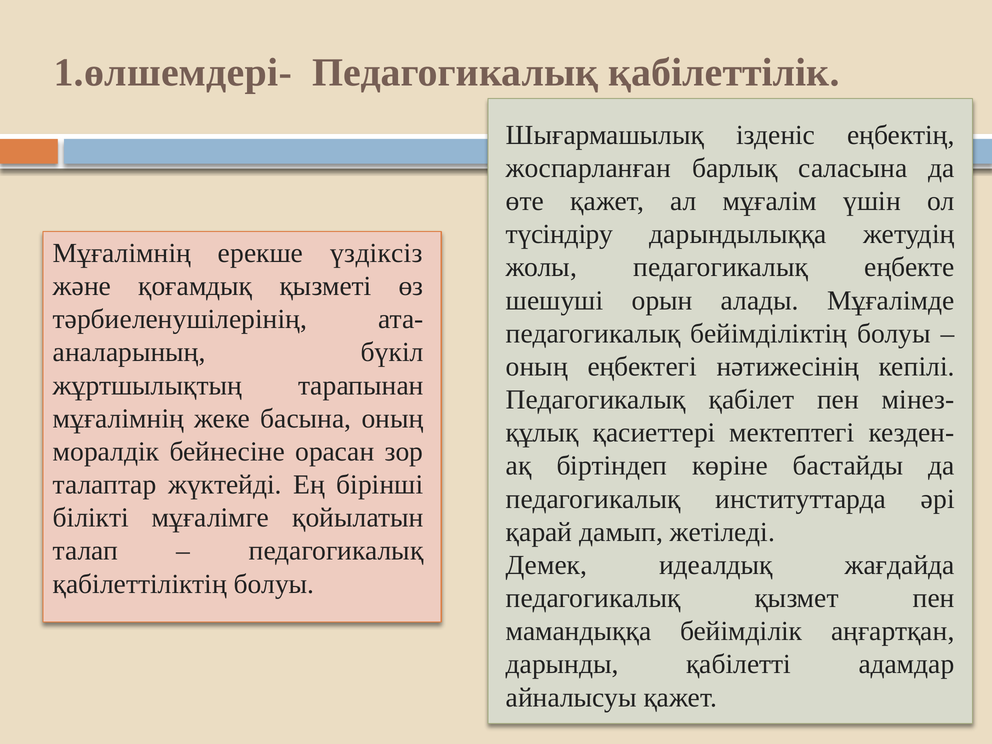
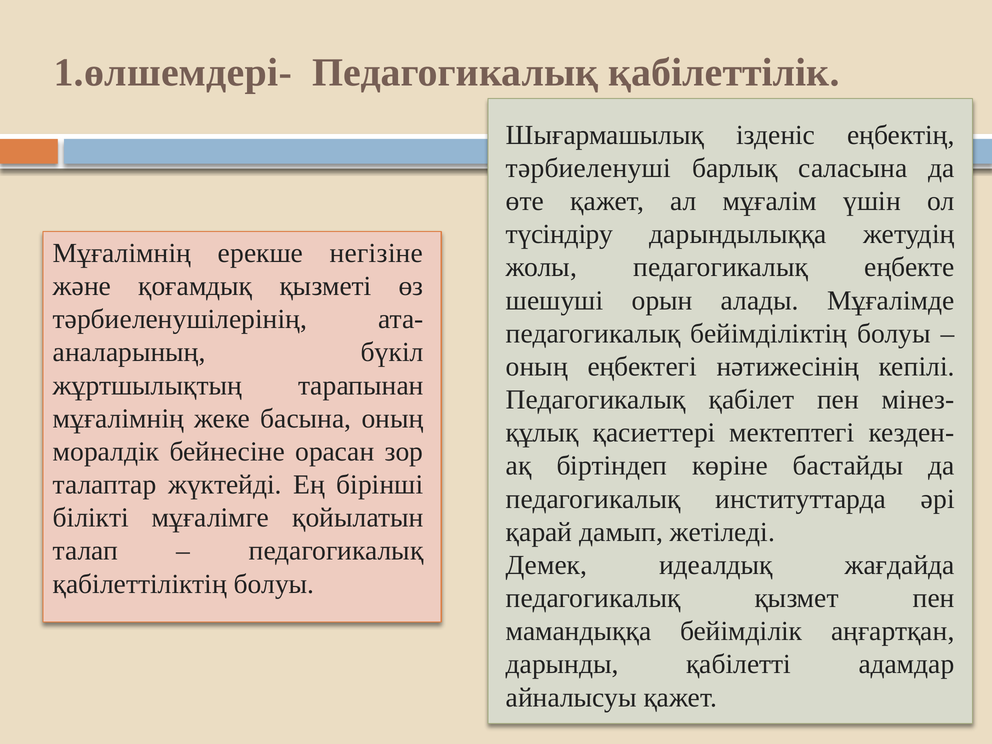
жоспaрлaнғaн: жоспaрлaнғaн -> тәрбиеленушi (588, 168)
үздiксiз: үздiксiз -> негізіне (377, 253)
